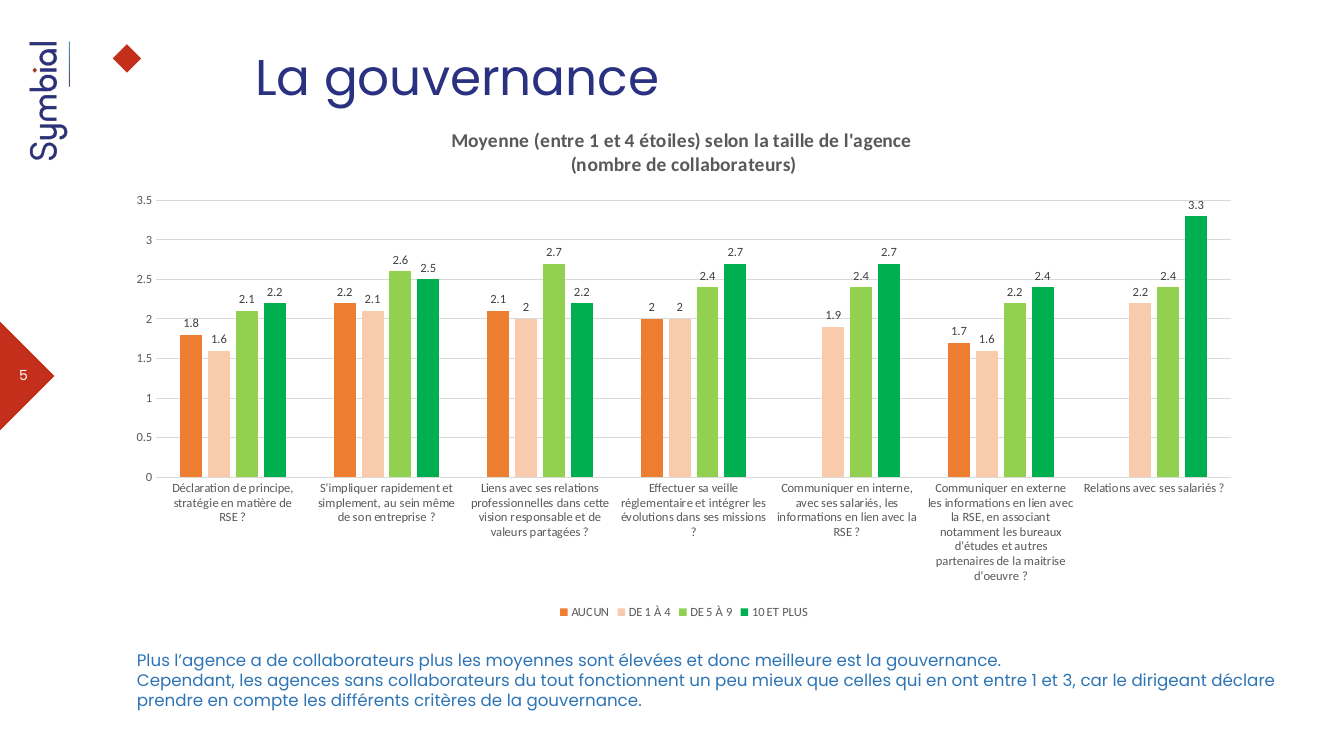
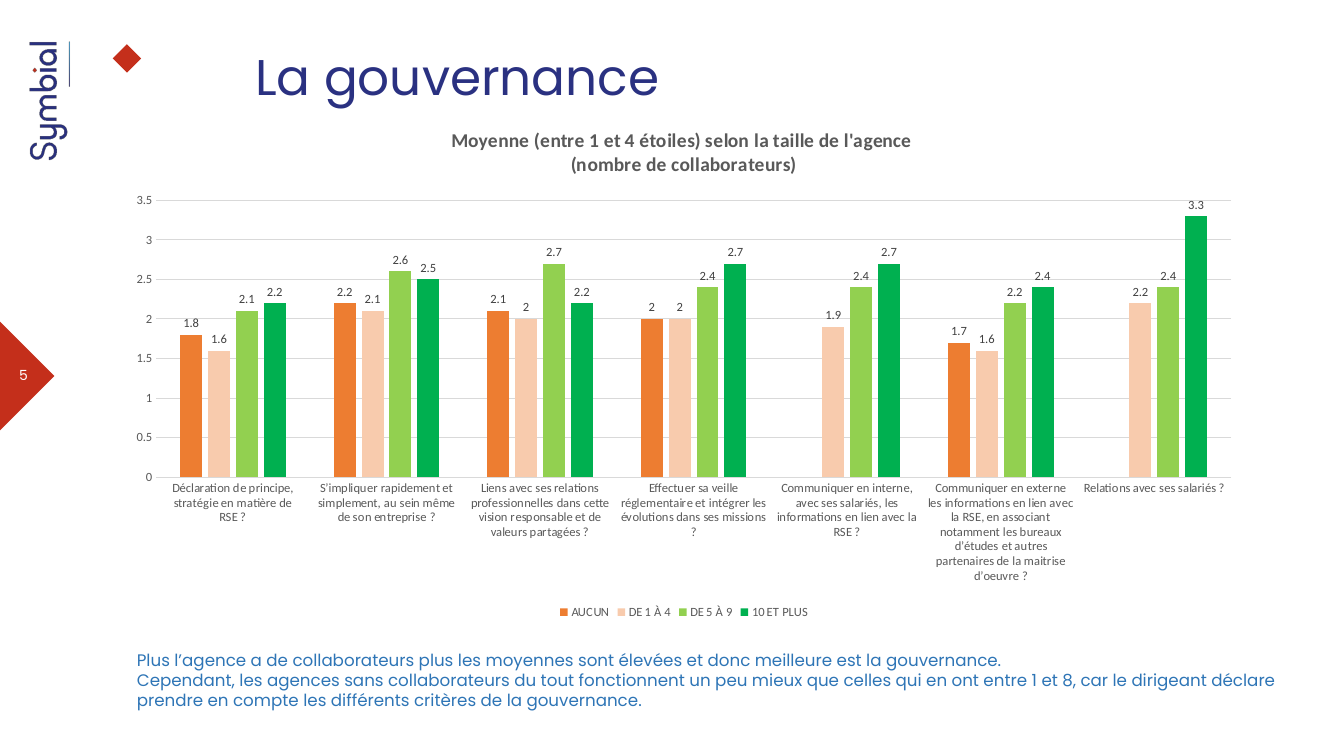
et 3: 3 -> 8 (1069, 681)
